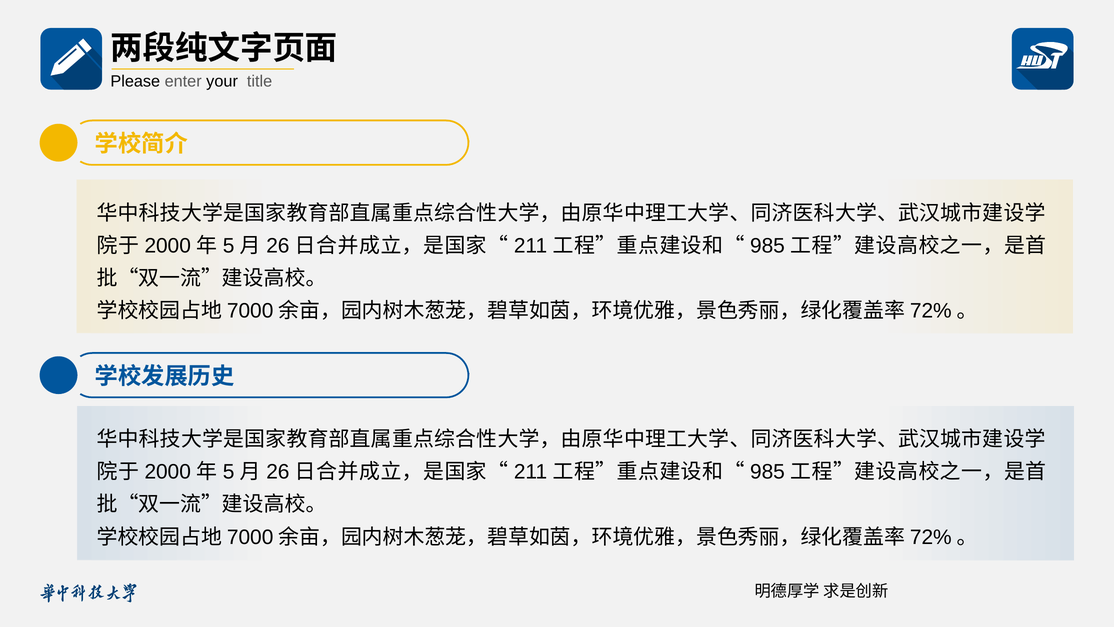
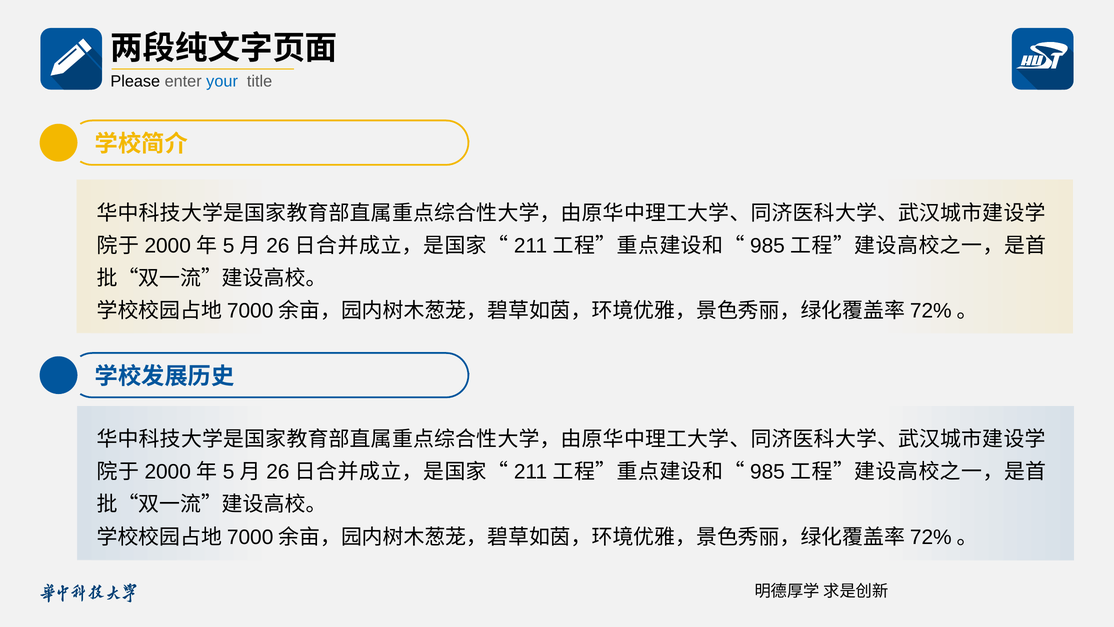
your colour: black -> blue (222, 81)
